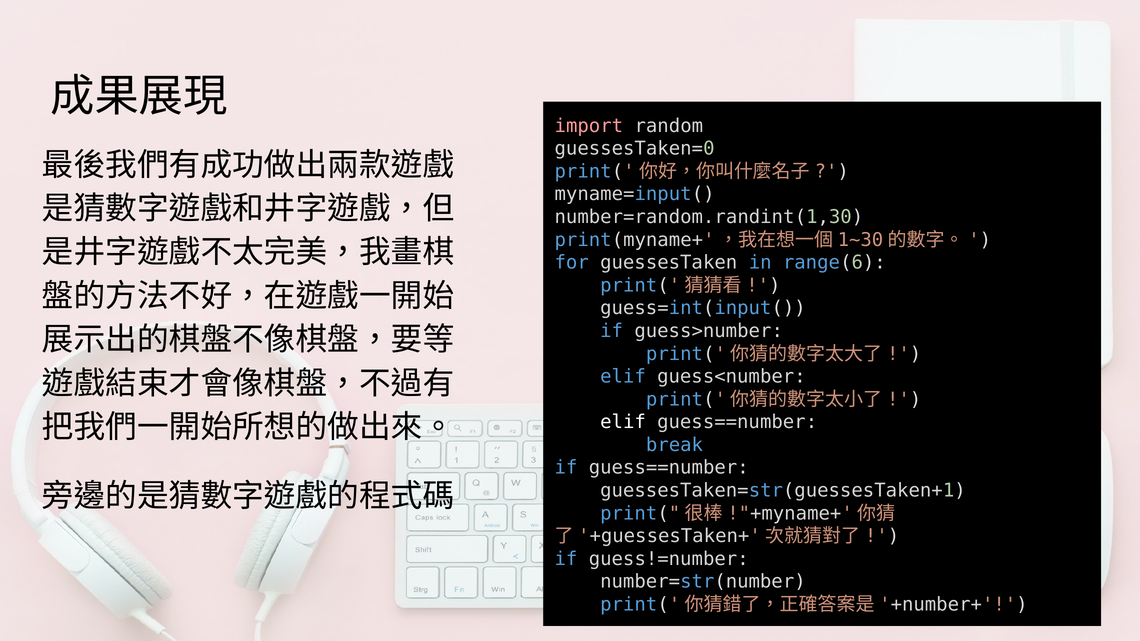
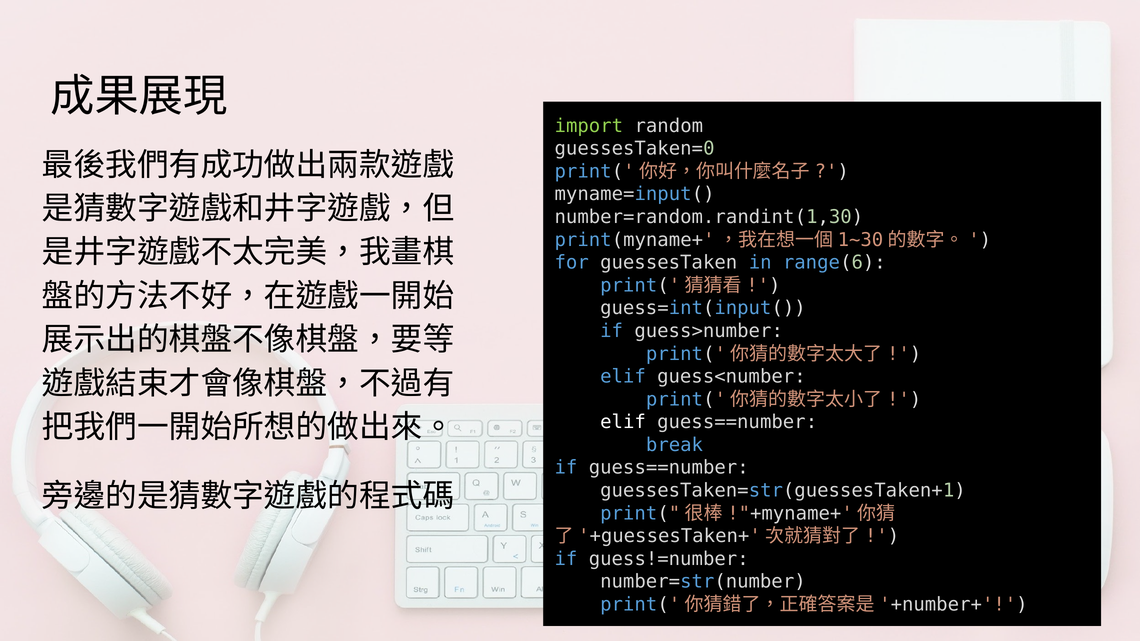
import colour: pink -> light green (589, 126)
